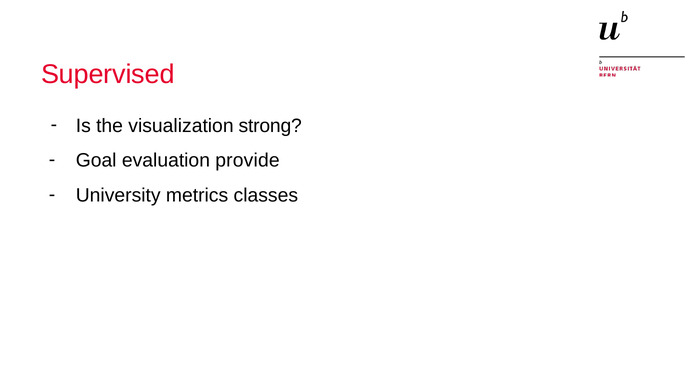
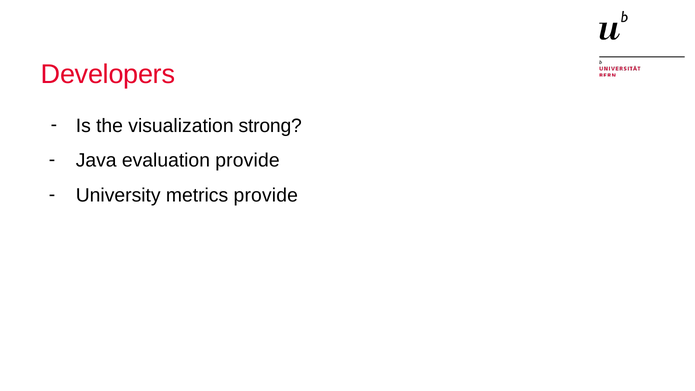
Supervised: Supervised -> Developers (108, 74)
Goal: Goal -> Java (96, 160)
metrics classes: classes -> provide (266, 195)
